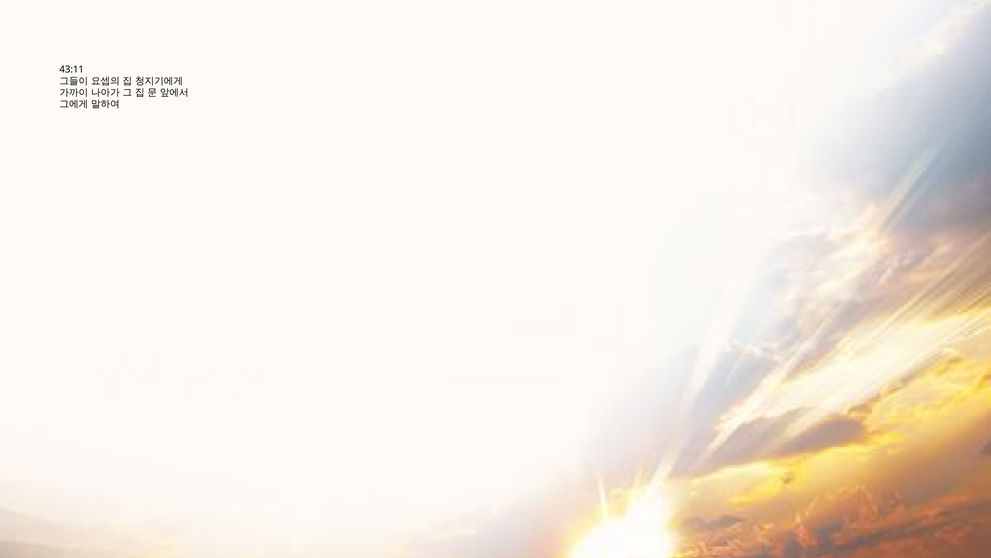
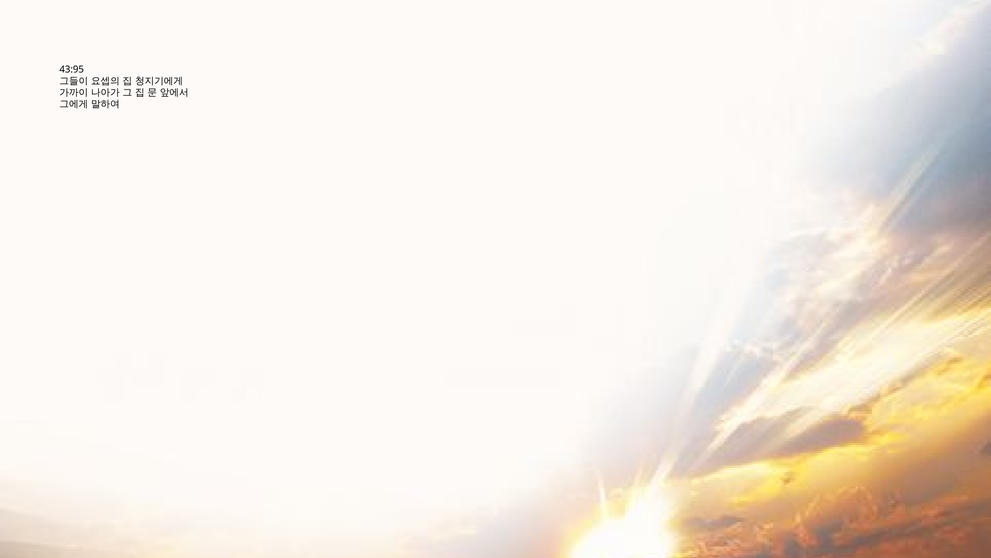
43:11: 43:11 -> 43:95 (72, 69)
